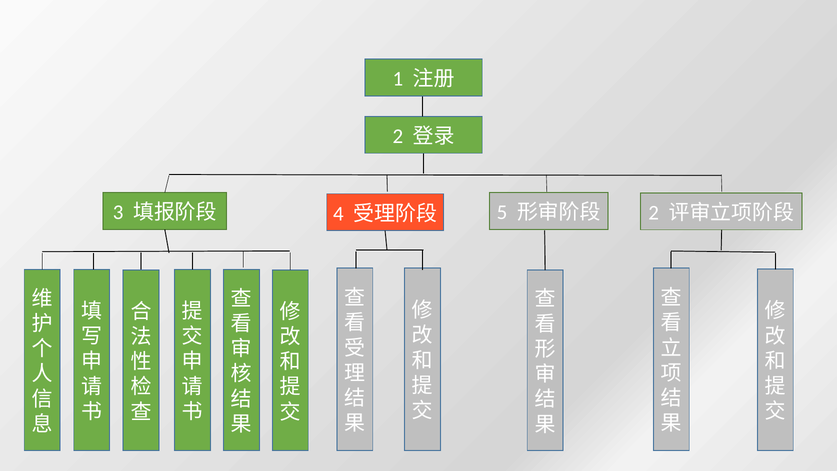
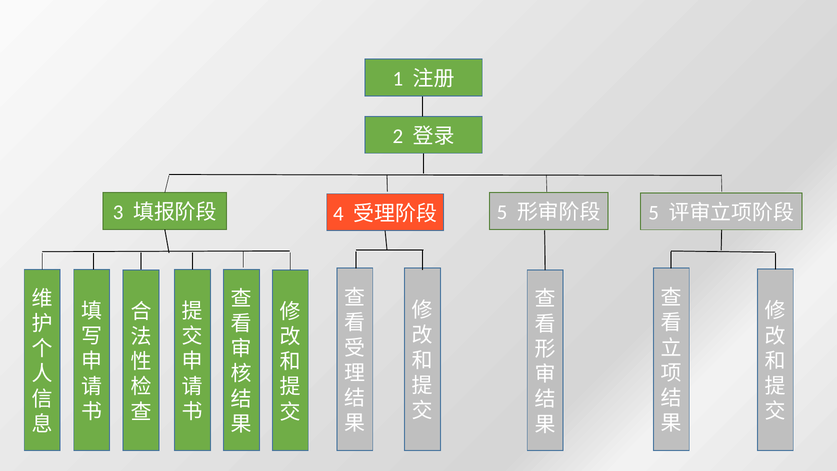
2: 2 -> 5 (654, 213)
